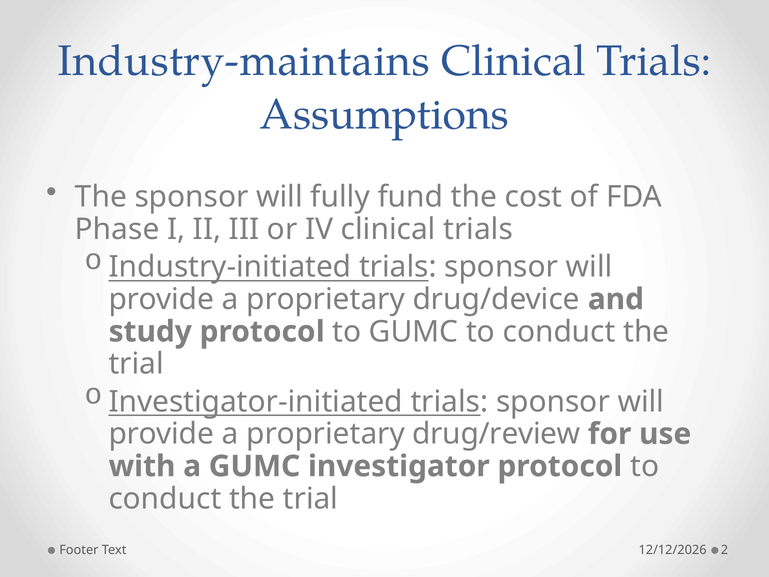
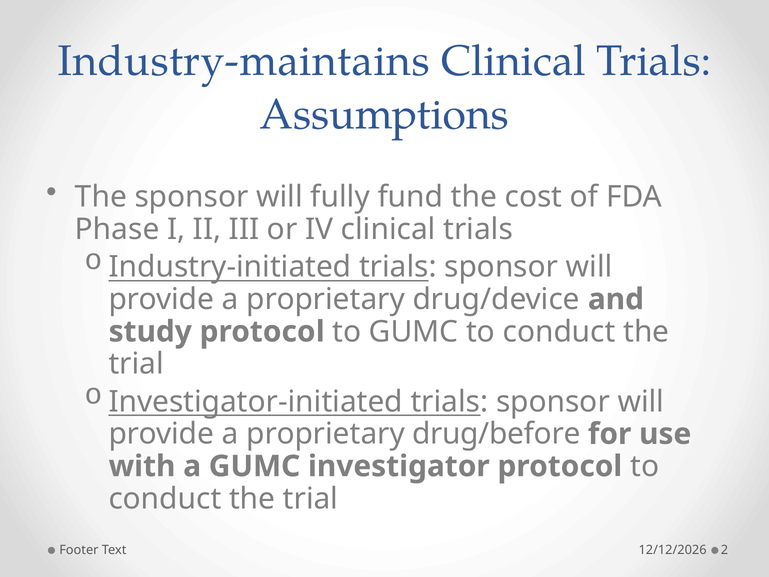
drug/review: drug/review -> drug/before (496, 434)
